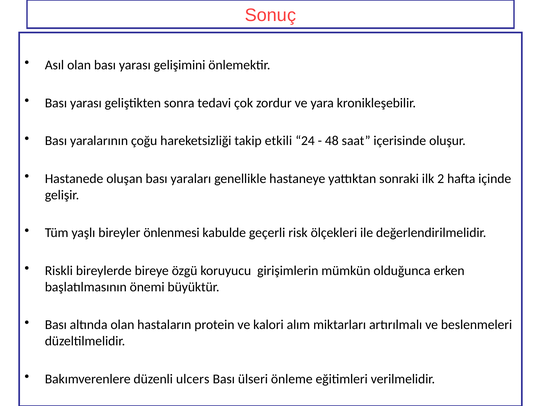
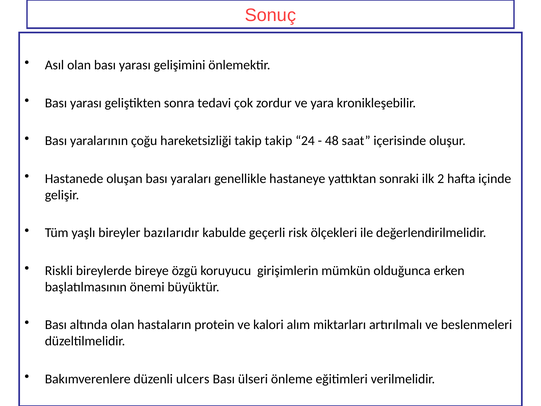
takip etkili: etkili -> takip (279, 141)
önlenmesi: önlenmesi -> bazılarıdır (171, 233)
